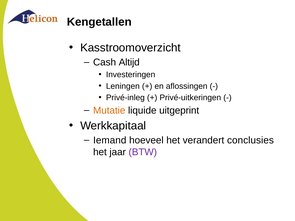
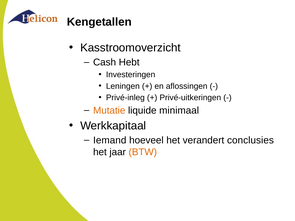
Altijd: Altijd -> Hebt (129, 62)
uitgeprint: uitgeprint -> minimaal (179, 111)
BTW colour: purple -> orange (143, 152)
